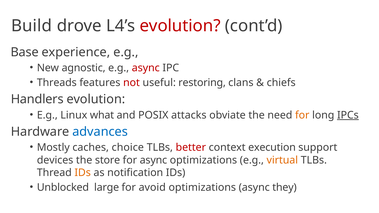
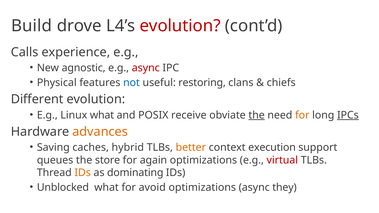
Base: Base -> Calls (25, 52)
Threads: Threads -> Physical (57, 83)
not colour: red -> blue (132, 83)
Handlers: Handlers -> Different (37, 99)
attacks: attacks -> receive (189, 115)
the underline: none -> present (257, 115)
advances colour: blue -> orange (100, 132)
Mostly: Mostly -> Saving (53, 148)
choice: choice -> hybrid (128, 148)
better colour: red -> orange (191, 148)
devices: devices -> queues (55, 160)
for async: async -> again (153, 160)
virtual colour: orange -> red (282, 160)
notification: notification -> dominating (135, 173)
large: large -> what (107, 188)
